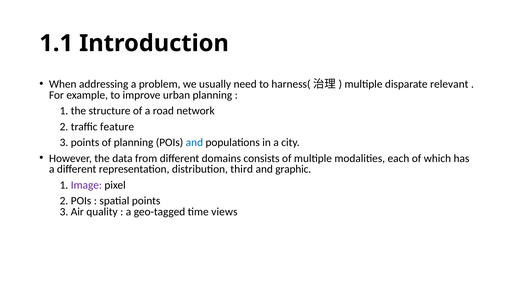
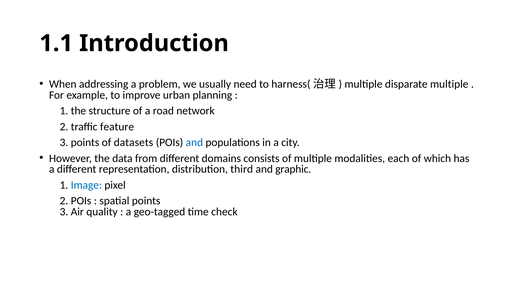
disparate relevant: relevant -> multiple (449, 84)
of planning: planning -> datasets (133, 143)
Image colour: purple -> blue (86, 185)
views: views -> check (224, 212)
